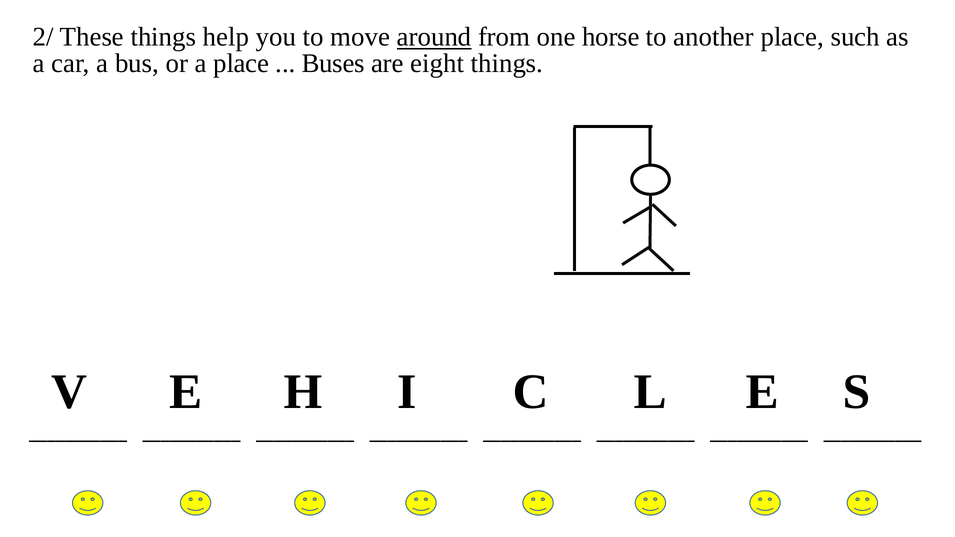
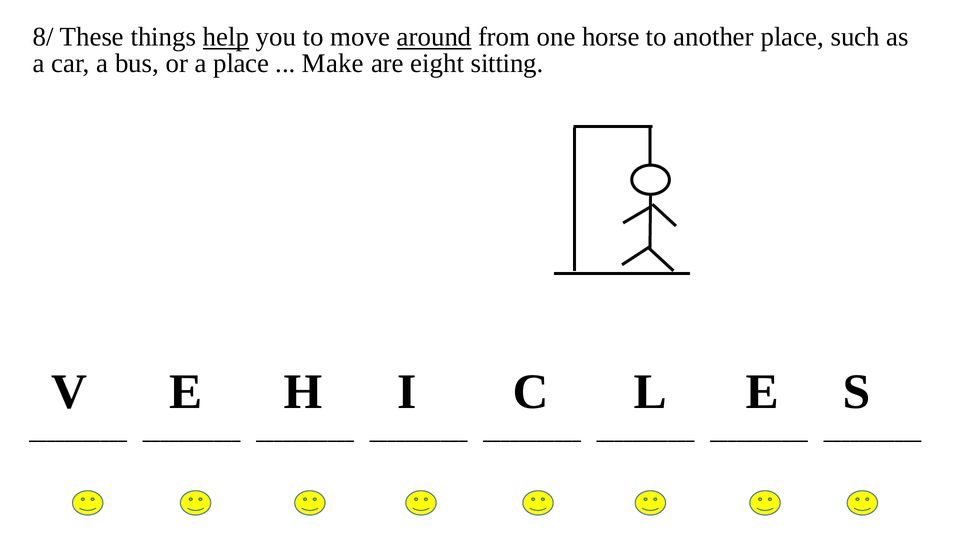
2/: 2/ -> 8/ (43, 37)
help underline: none -> present (226, 37)
Buses: Buses -> Make (333, 63)
eight things: things -> sitting (507, 63)
